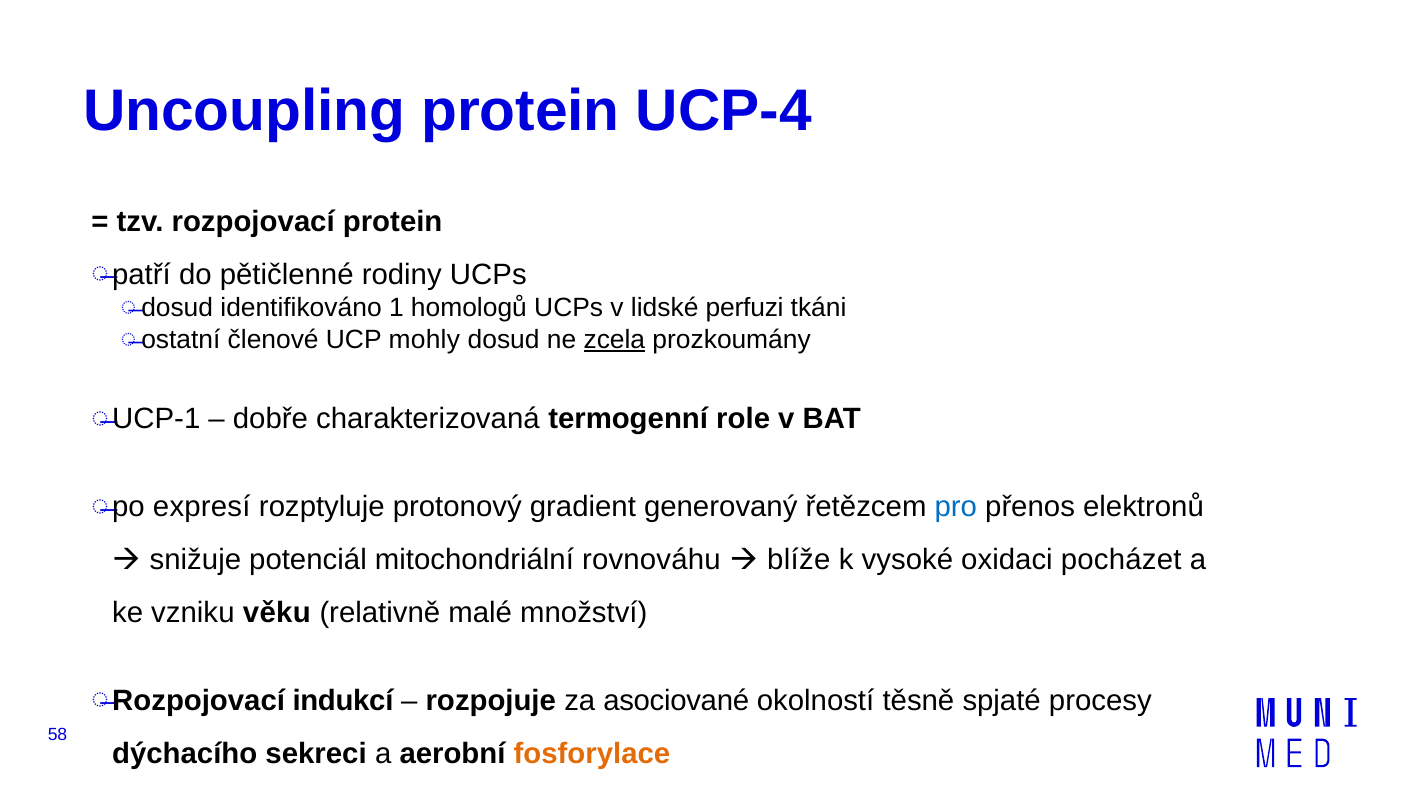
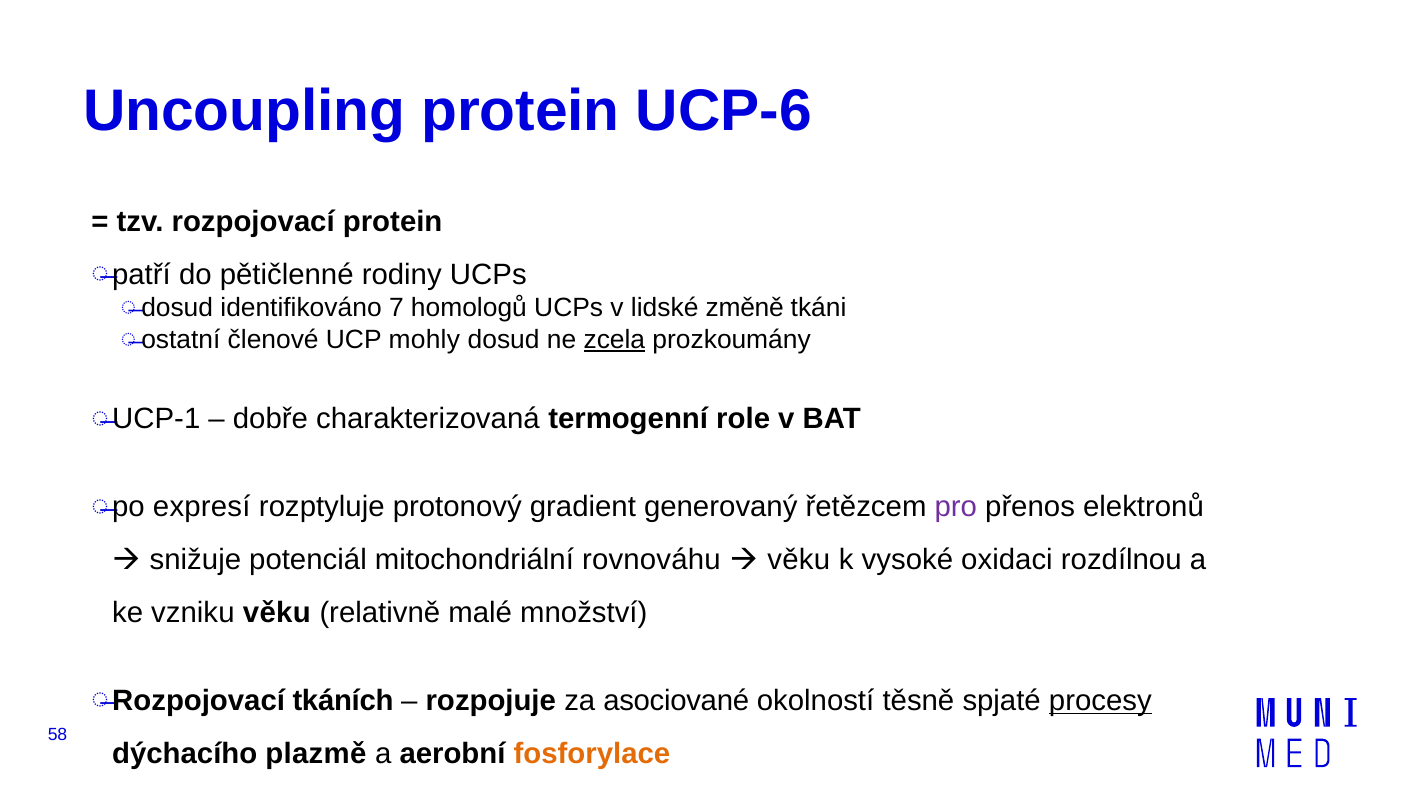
UCP-4: UCP-4 -> UCP-6 (724, 111)
1: 1 -> 7 (396, 308)
perfuzi: perfuzi -> změně (745, 308)
pro colour: blue -> purple (956, 507)
blíže: blíže -> věku (799, 560)
pocházet: pocházet -> rozdílnou (1121, 560)
indukcí: indukcí -> tkáních (343, 701)
procesy underline: none -> present (1100, 701)
sekreci: sekreci -> plazmě (316, 754)
